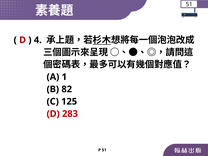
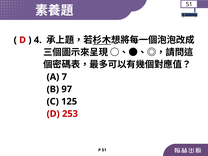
1: 1 -> 7 (64, 77)
82: 82 -> 97 (67, 89)
283: 283 -> 253 (70, 114)
